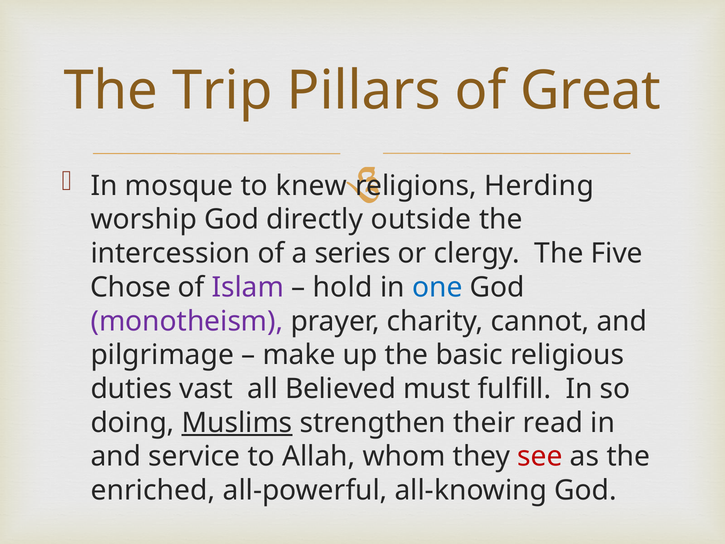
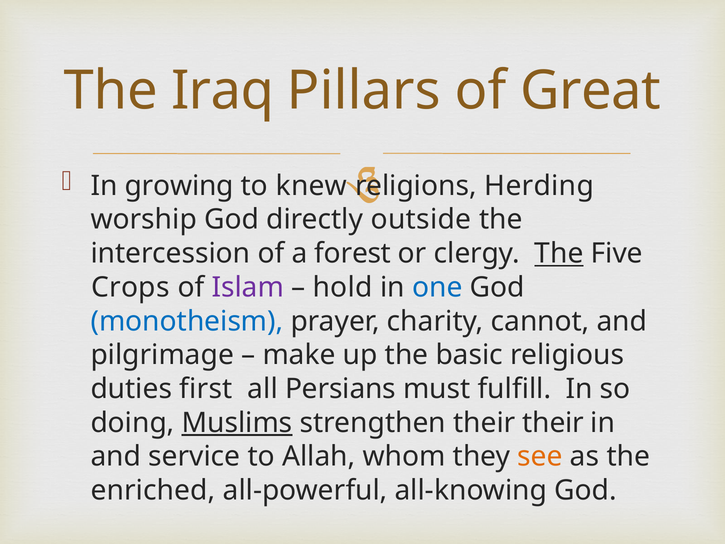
Trip: Trip -> Iraq (223, 91)
mosque: mosque -> growing (179, 186)
series: series -> forest (353, 253)
The underline: none -> present (559, 253)
Chose: Chose -> Crops (130, 287)
monotheism colour: purple -> blue (187, 321)
vast: vast -> first (206, 389)
Believed: Believed -> Persians (341, 389)
their read: read -> their (553, 423)
see colour: red -> orange (540, 456)
